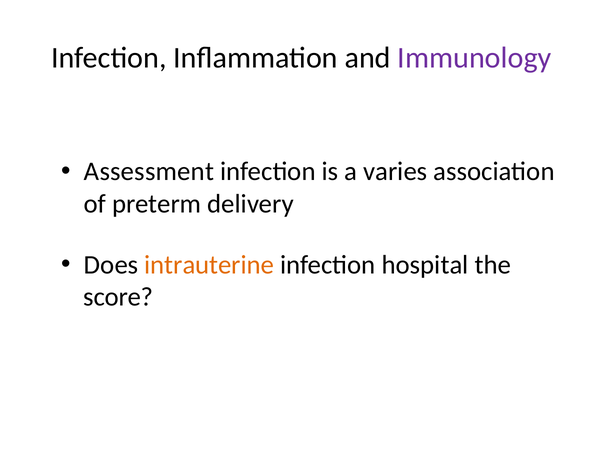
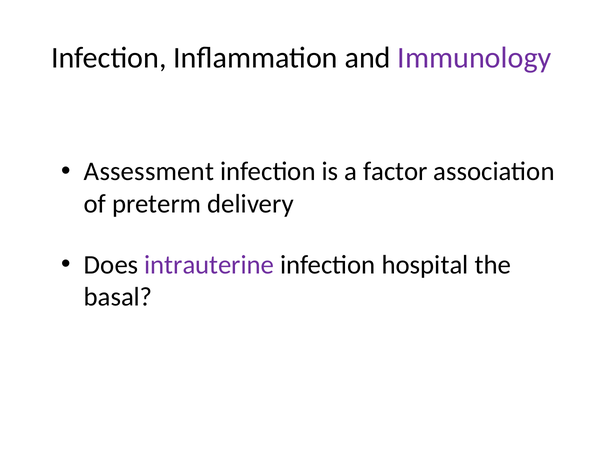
varies: varies -> factor (395, 172)
intrauterine colour: orange -> purple (209, 265)
score: score -> basal (118, 297)
